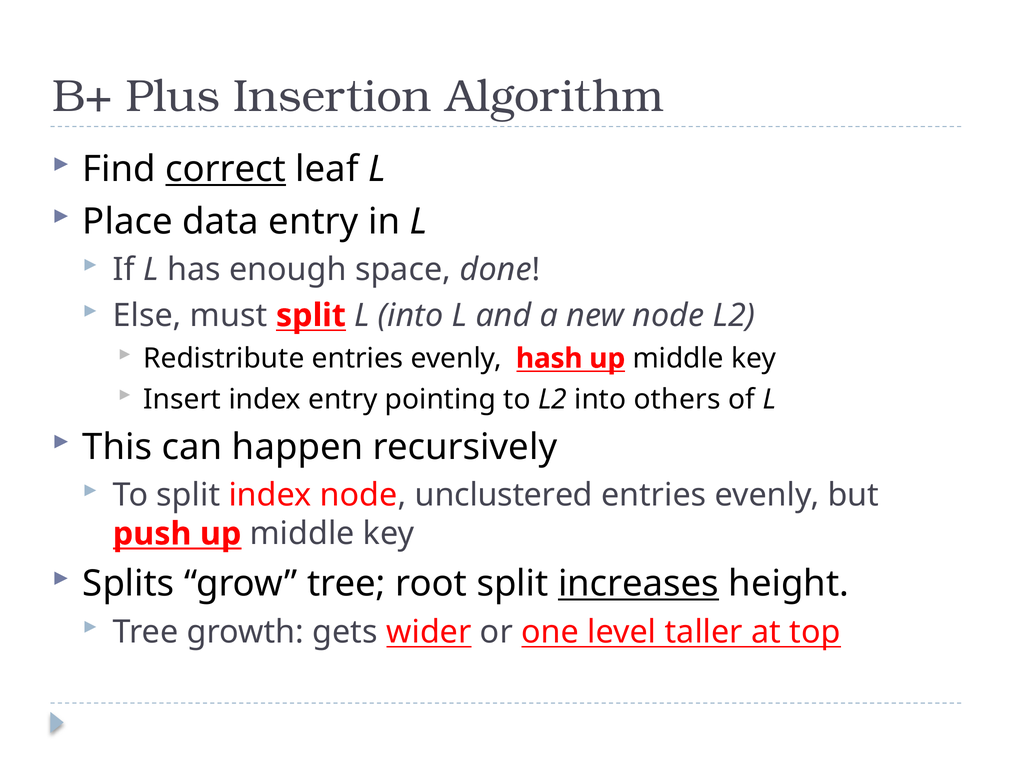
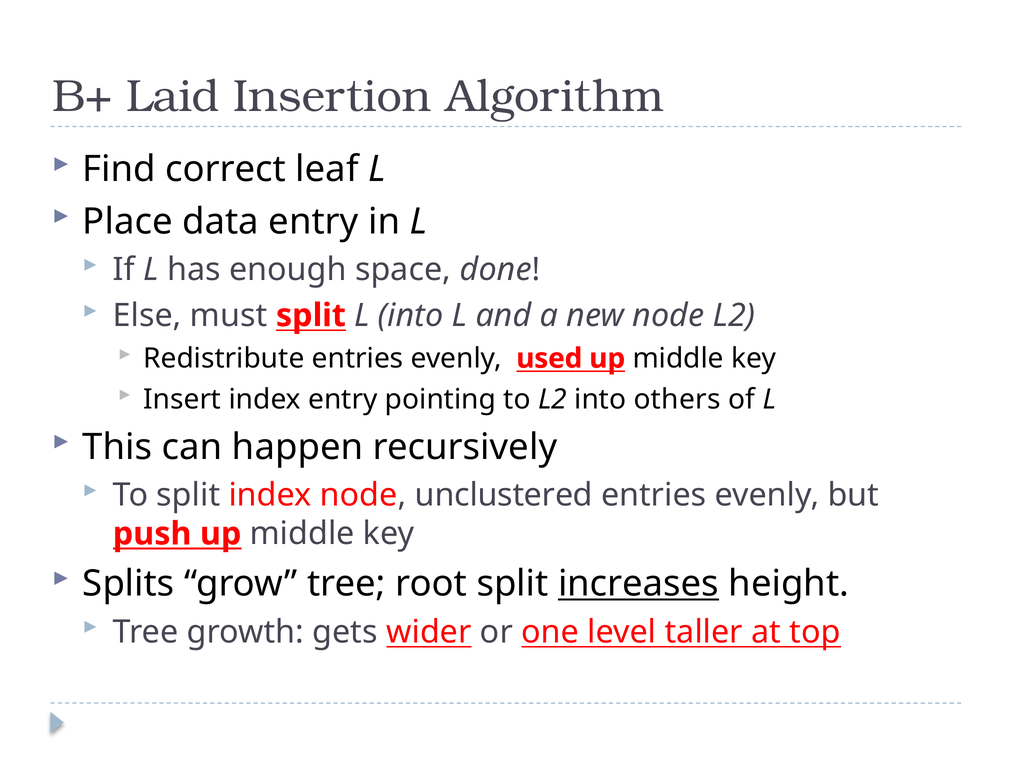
Plus: Plus -> Laid (173, 96)
correct underline: present -> none (226, 169)
hash: hash -> used (549, 358)
